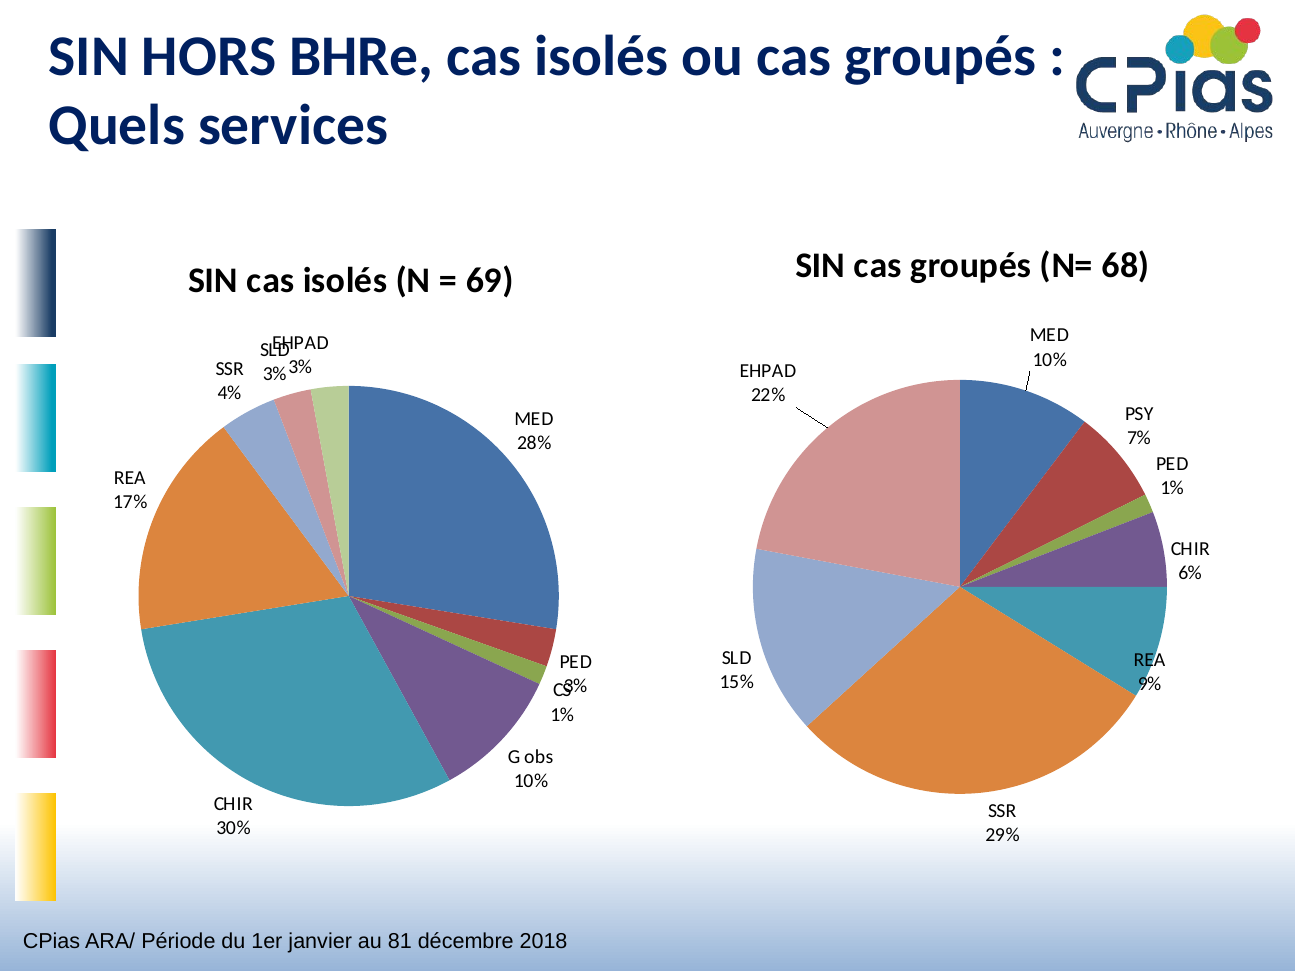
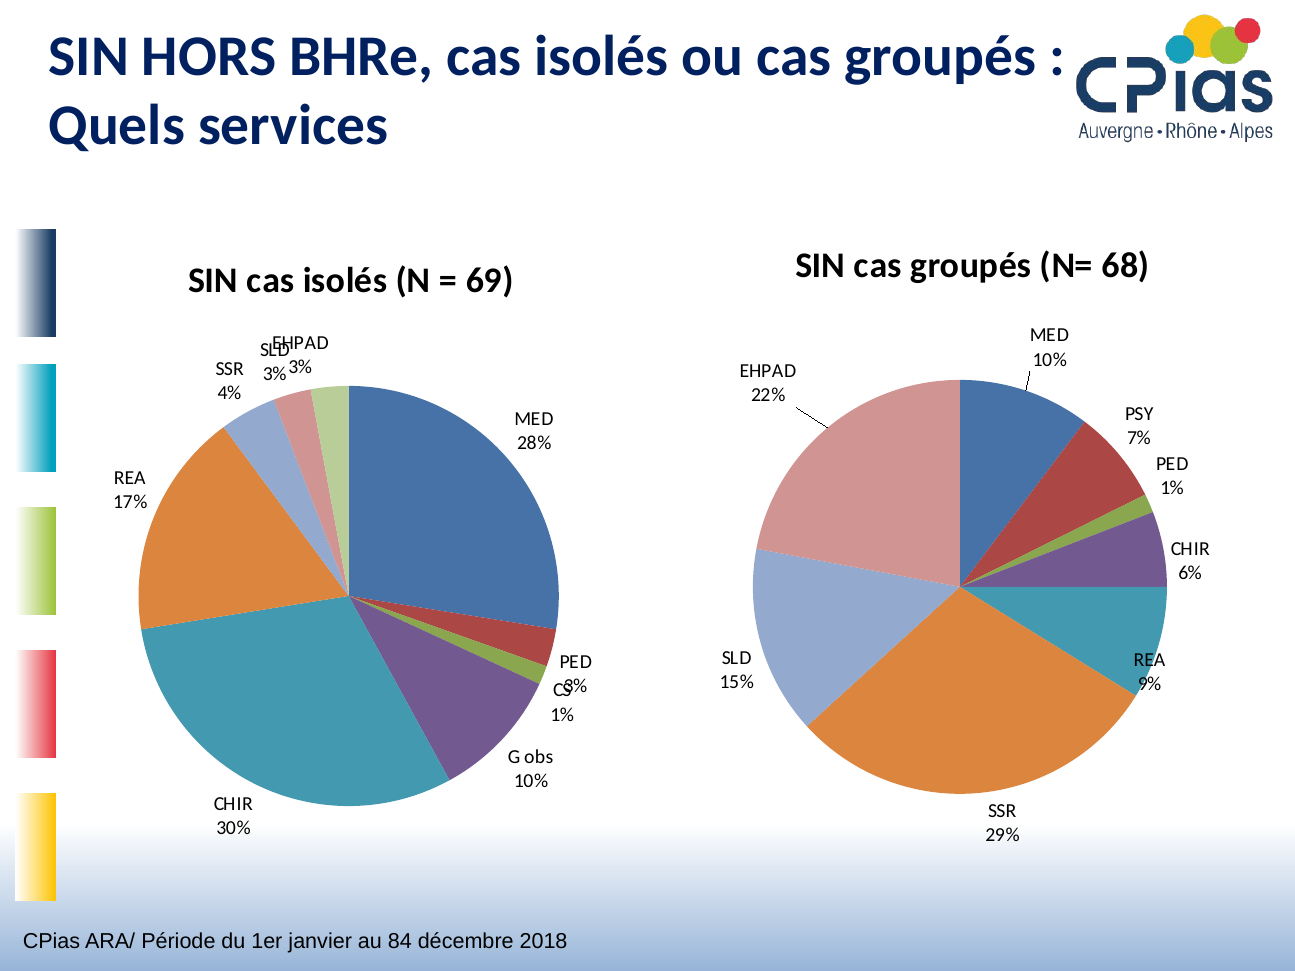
81: 81 -> 84 (400, 941)
